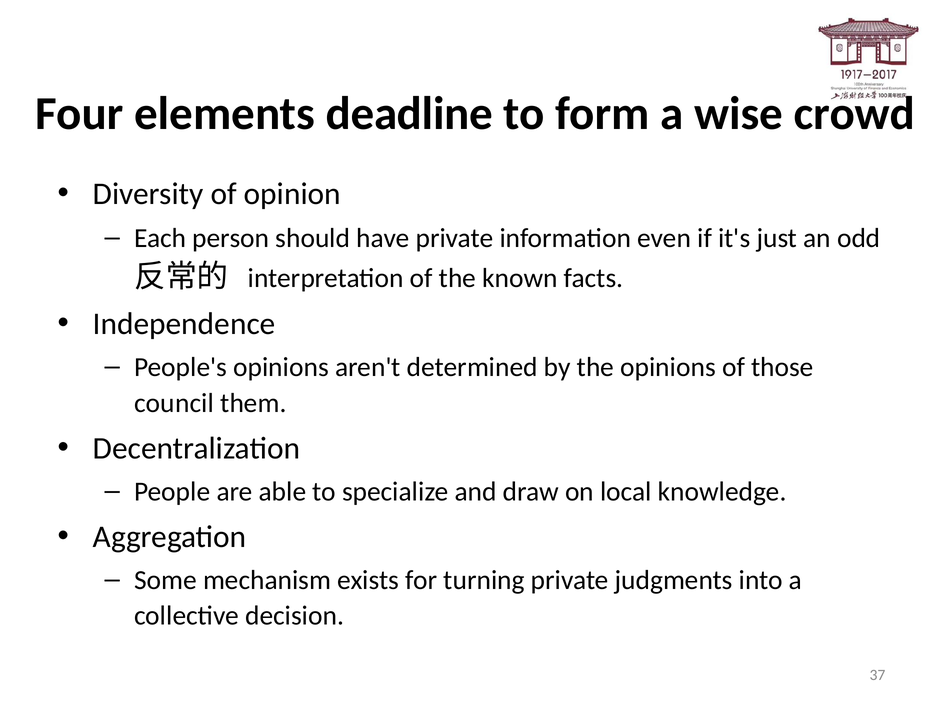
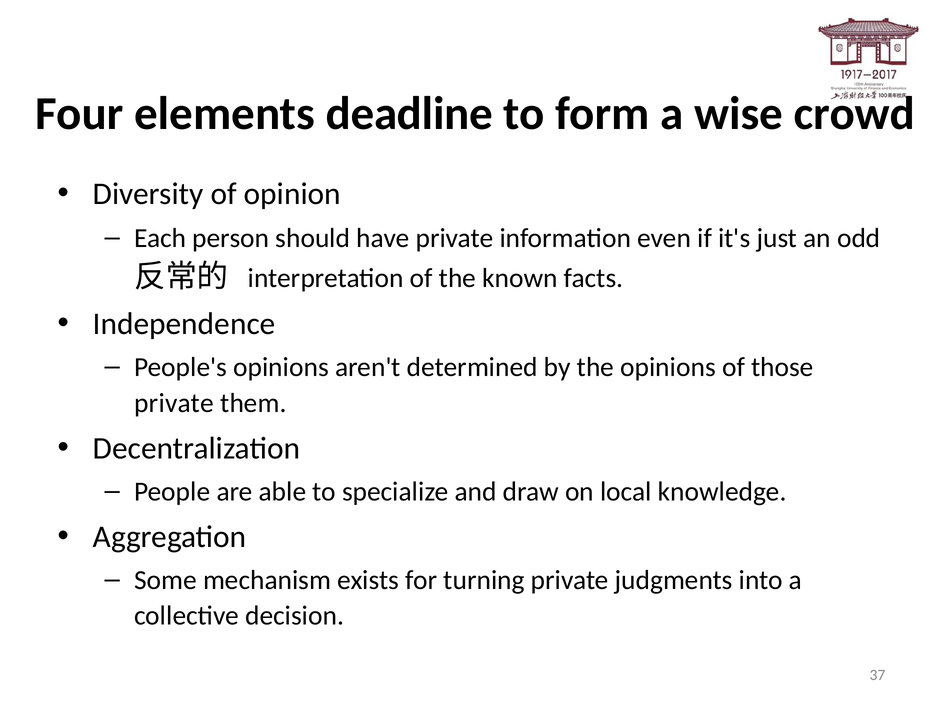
council: council -> private (174, 403)
